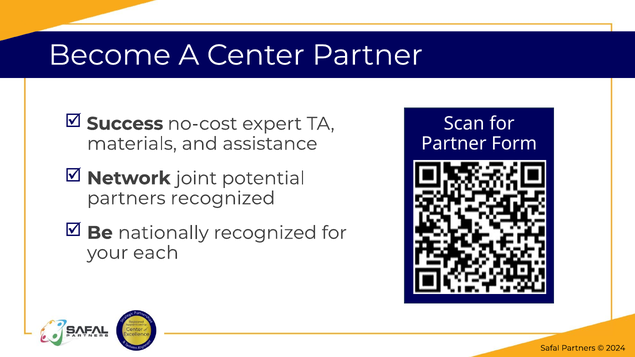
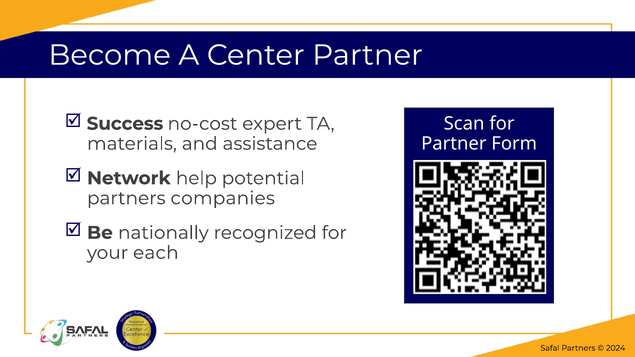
joint: joint -> help (196, 178)
partners recognized: recognized -> companies (223, 198)
